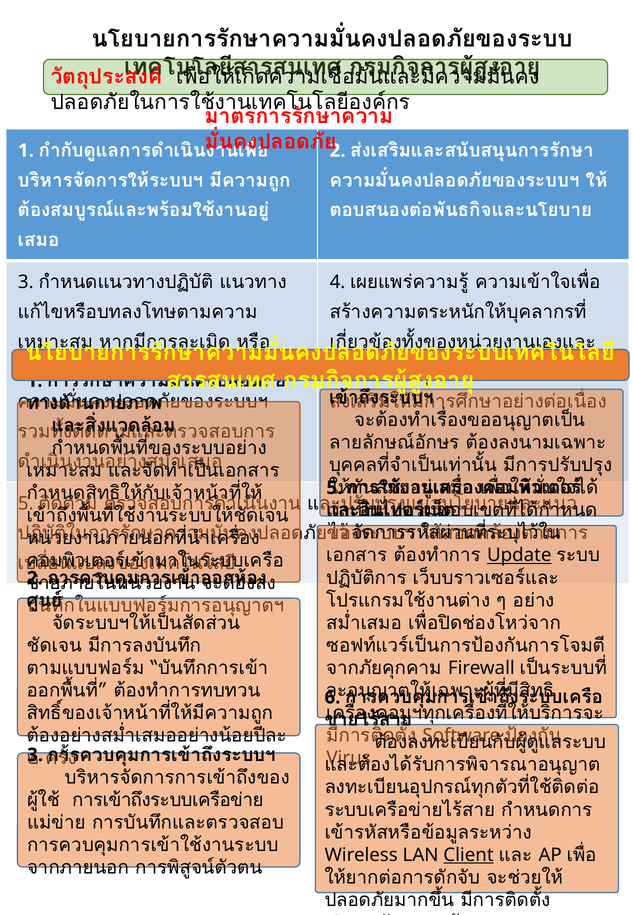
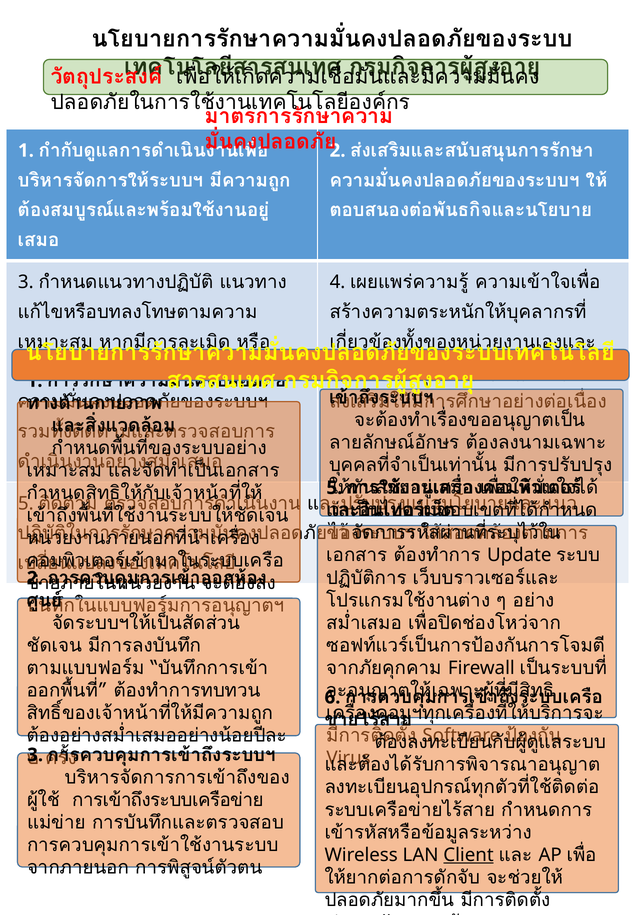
Update underline: present -> none (519, 555)
